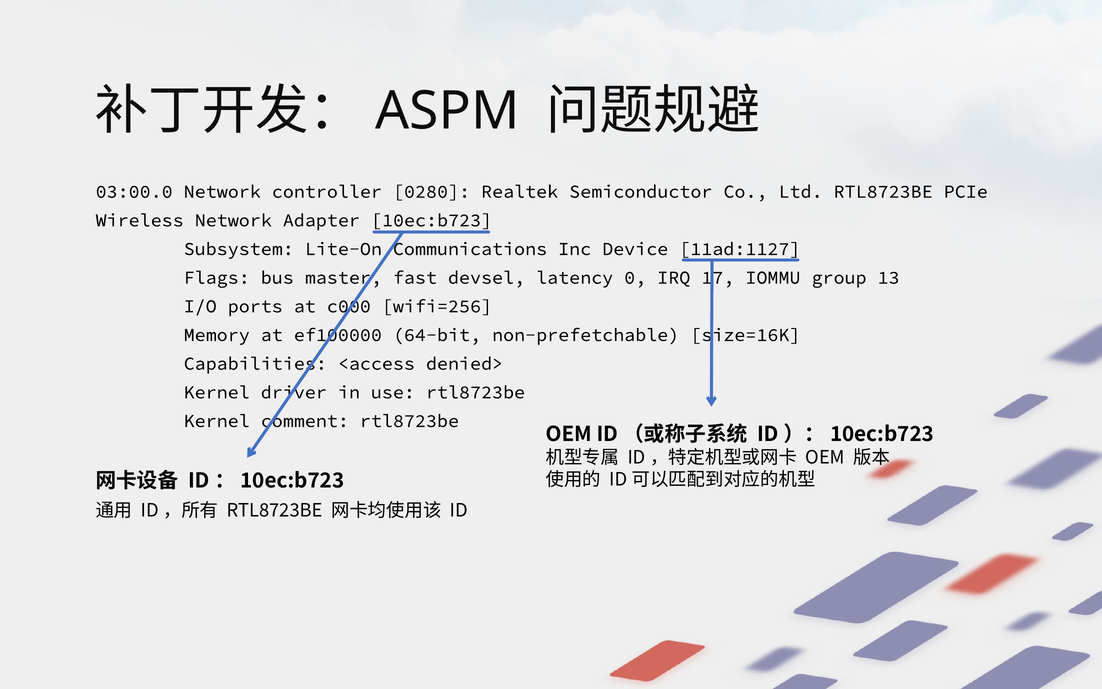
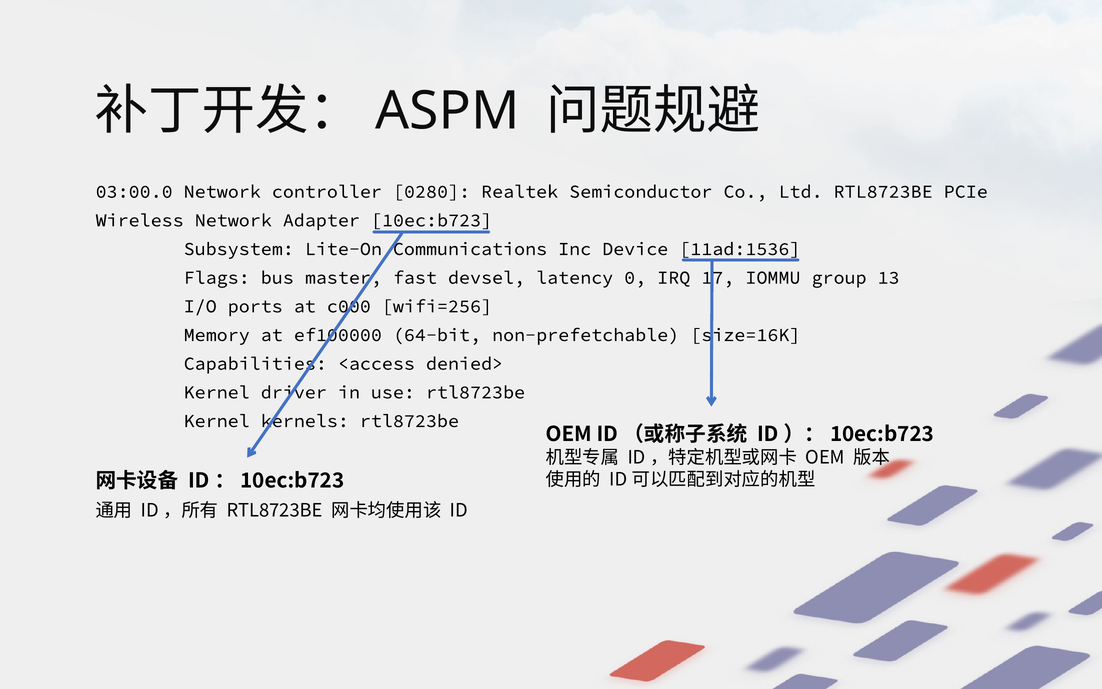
11ad:1127: 11ad:1127 -> 11ad:1536 (740, 249)
comment: comment -> kernels (305, 421)
